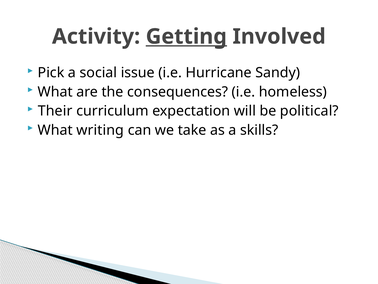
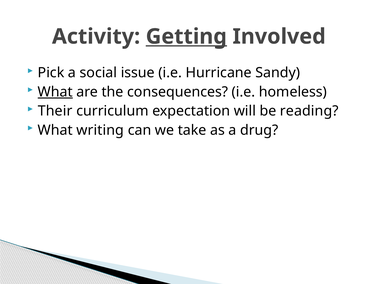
What underline: none -> present (55, 92)
political: political -> reading (309, 111)
skills: skills -> drug (259, 130)
